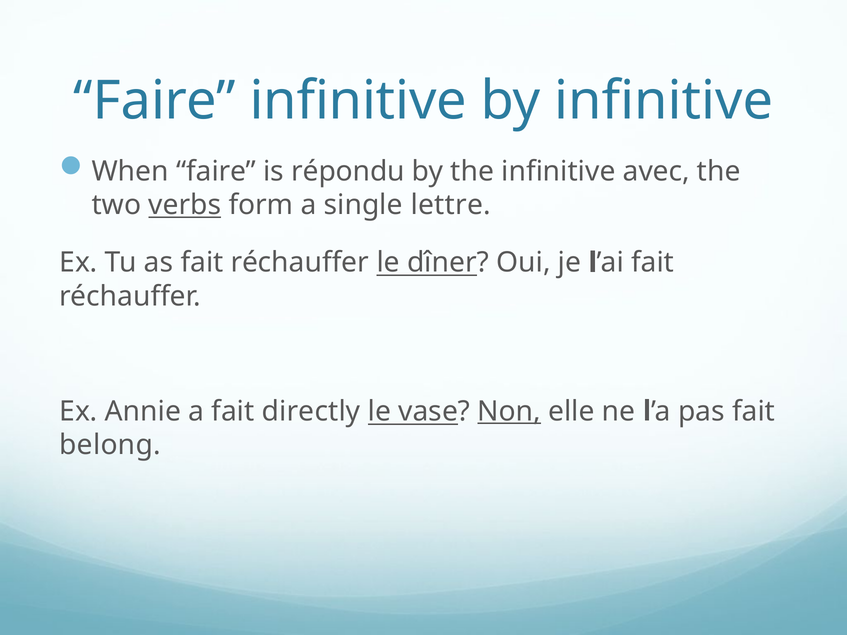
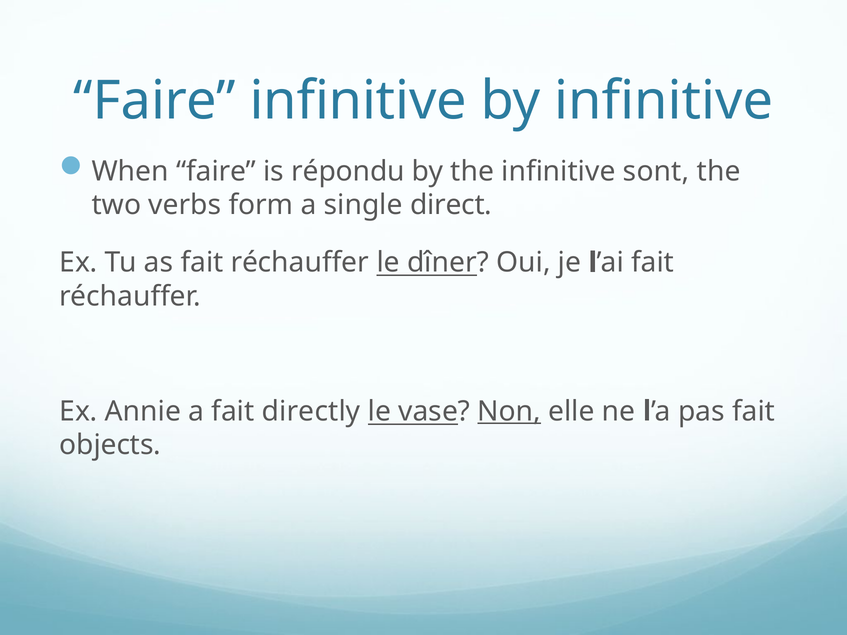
avec: avec -> sont (656, 171)
verbs underline: present -> none (185, 205)
lettre: lettre -> direct (451, 205)
belong: belong -> objects (110, 445)
